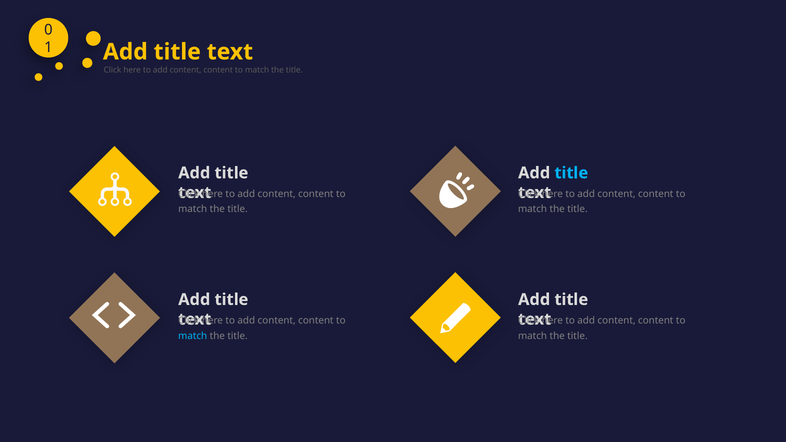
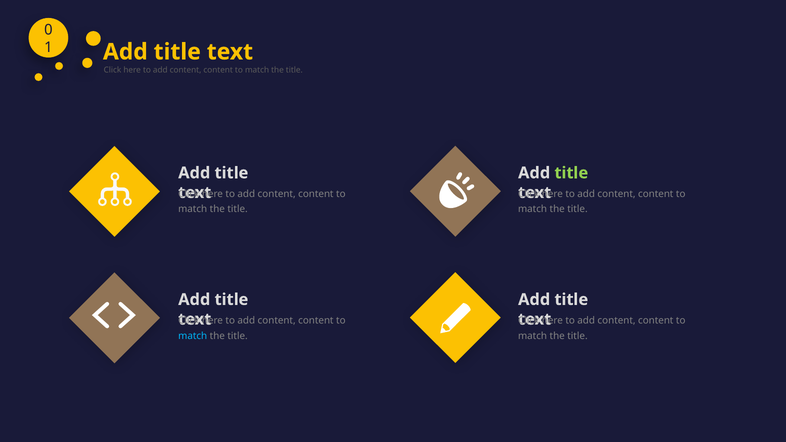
title colour: light blue -> light green (571, 173)
